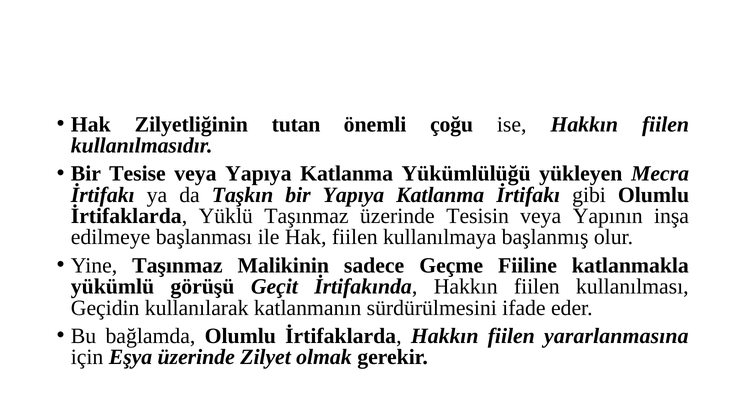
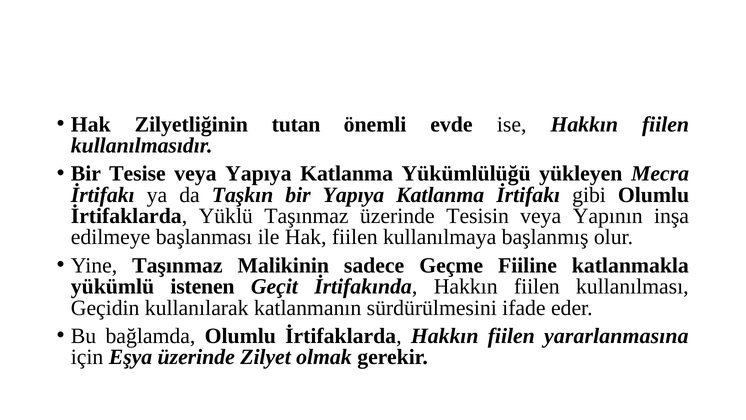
çoğu: çoğu -> evde (451, 124)
görüşü: görüşü -> istenen (203, 286)
